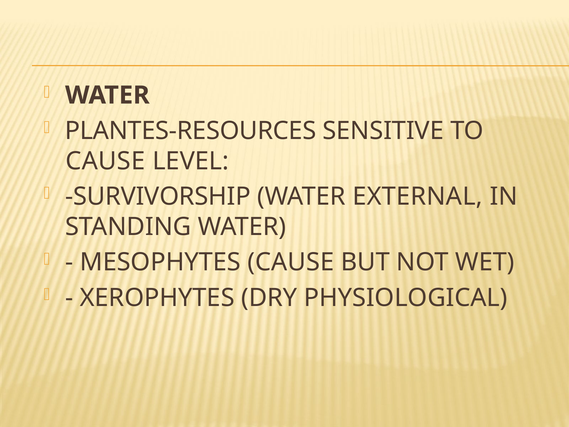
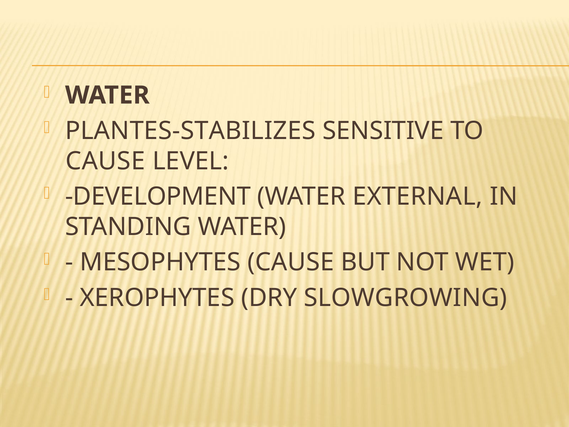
PLANTES-RESOURCES: PLANTES-RESOURCES -> PLANTES-STABILIZES (190, 131)
SURVIVORSHIP: SURVIVORSHIP -> DEVELOPMENT (158, 196)
PHYSIOLOGICAL: PHYSIOLOGICAL -> SLOWGROWING (406, 298)
